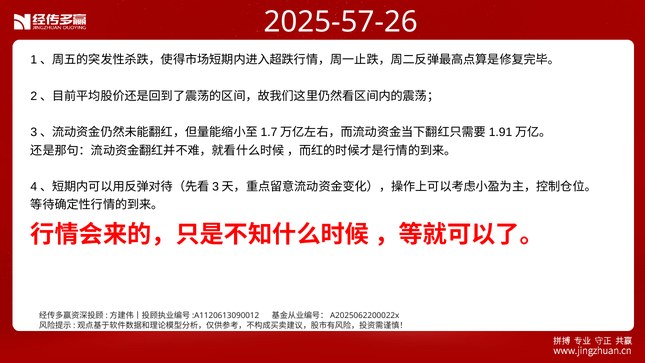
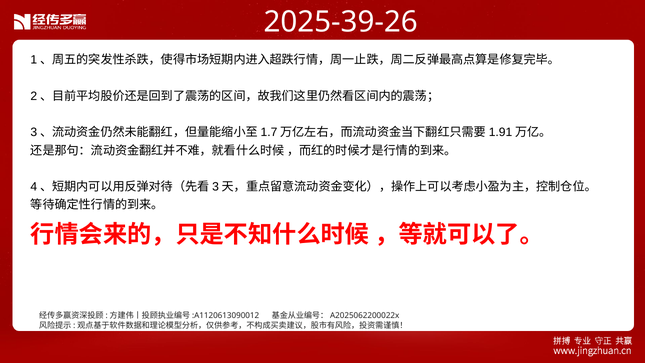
2025-57-26: 2025-57-26 -> 2025-39-26 (341, 22)
